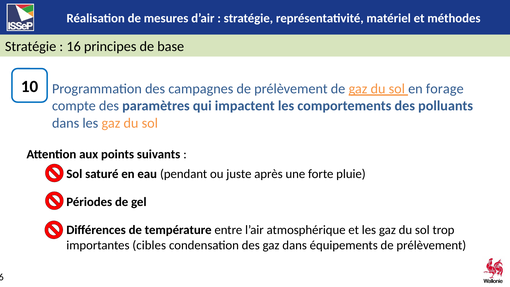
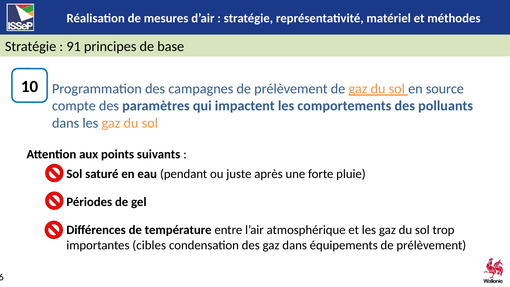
16: 16 -> 91 (74, 47)
forage: forage -> source (445, 89)
